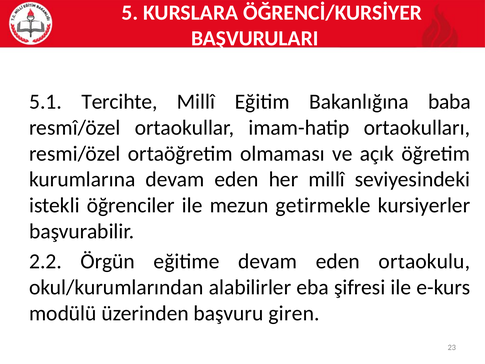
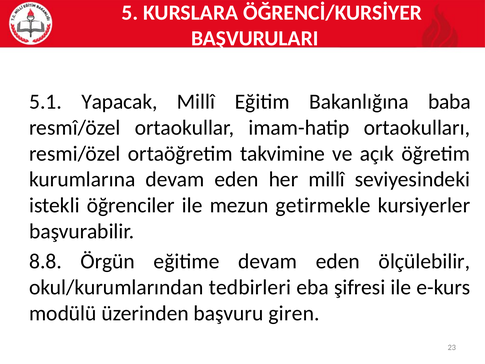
Tercihte: Tercihte -> Yapacak (119, 102)
olmaması: olmaması -> takvimine (283, 153)
2.2: 2.2 -> 8.8 (45, 261)
ortaokulu: ortaokulu -> ölçülebilir (424, 261)
alabilirler: alabilirler -> tedbirleri (250, 287)
